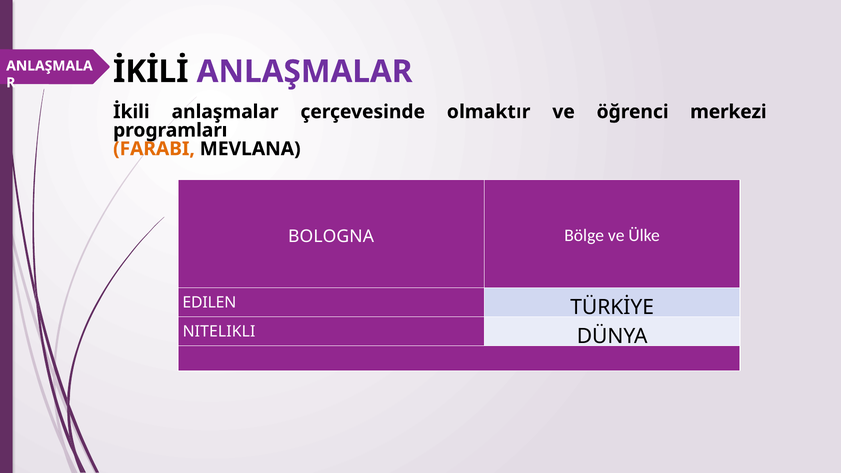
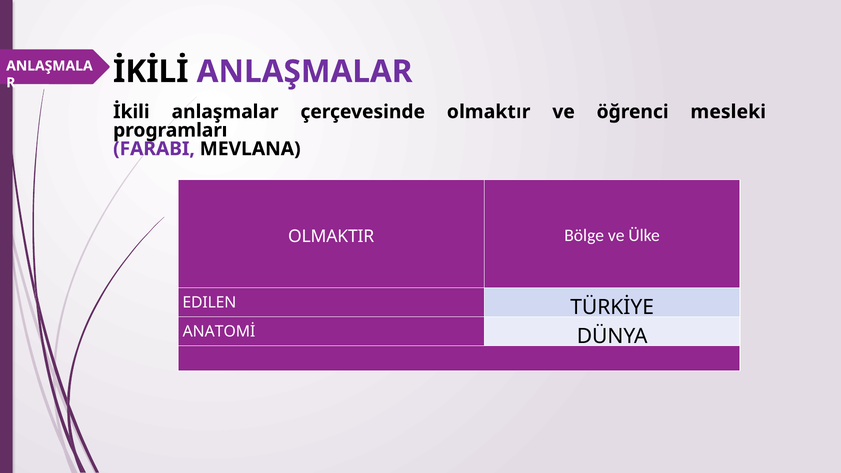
merkezi: merkezi -> mesleki (728, 112)
FARABI colour: orange -> purple (154, 149)
BOLOGNA: BOLOGNA -> OLMAKTIR (331, 237)
NITELIKLI: NITELIKLI -> ANATOMİ (219, 332)
